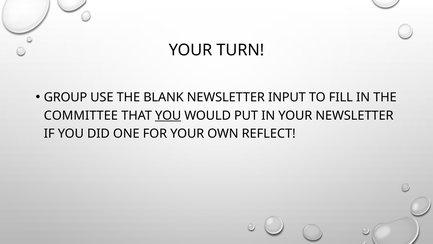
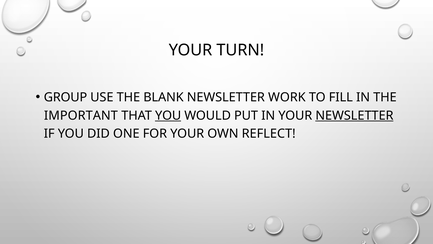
INPUT: INPUT -> WORK (287, 97)
COMMITTEE: COMMITTEE -> IMPORTANT (81, 115)
NEWSLETTER underline: none -> present (354, 115)
